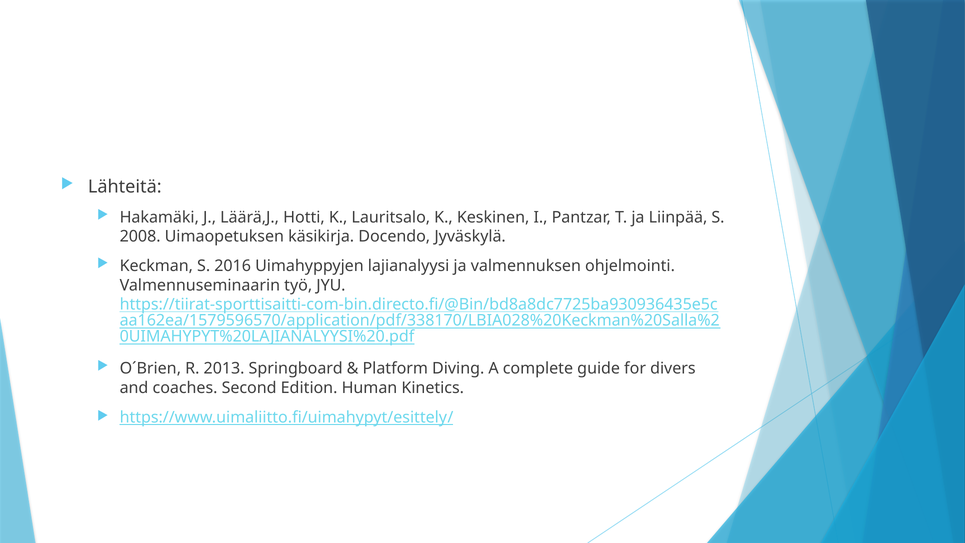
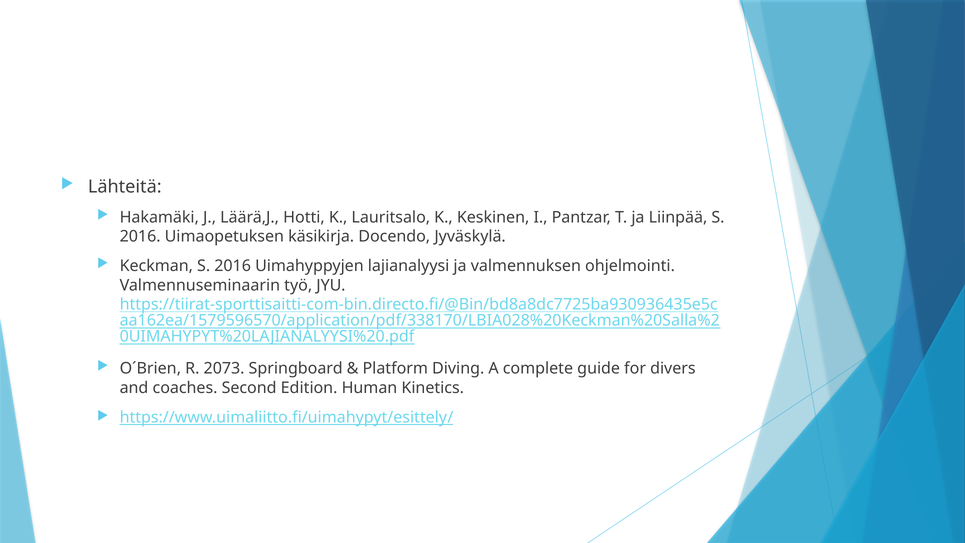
2008: 2008 -> 2016 (140, 236)
2013: 2013 -> 2073 (224, 368)
